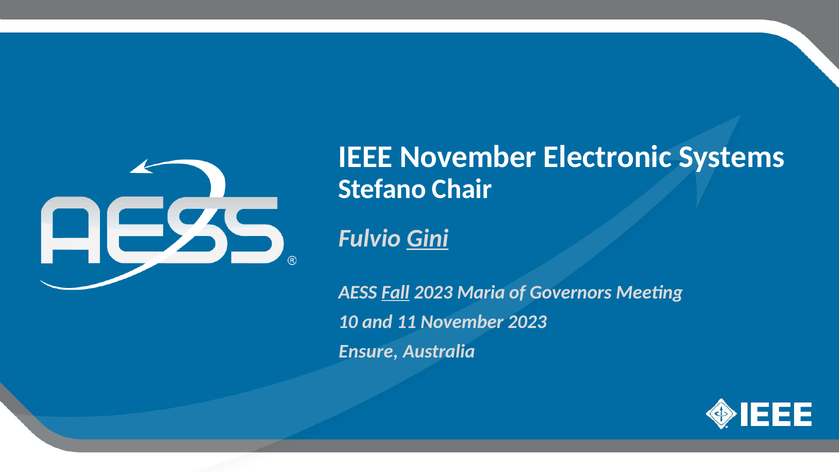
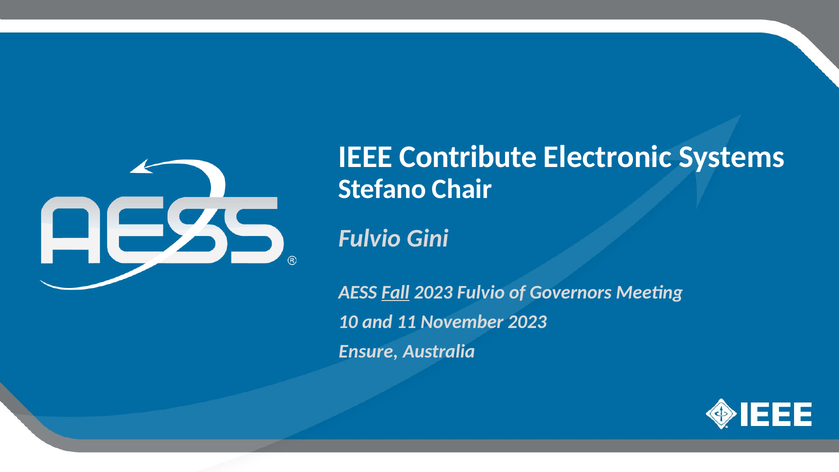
IEEE November: November -> Contribute (468, 157)
Gini underline: present -> none (428, 238)
2023 Maria: Maria -> Fulvio (481, 292)
